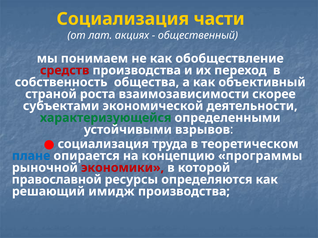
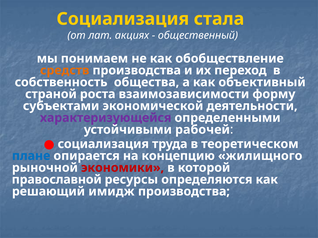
части: части -> стала (219, 19)
средств colour: red -> orange (65, 71)
скорее: скорее -> форму (274, 94)
характеризующейся colour: green -> purple (106, 118)
взрывов: взрывов -> рабочей (202, 130)
программы: программы -> жилищного (260, 156)
